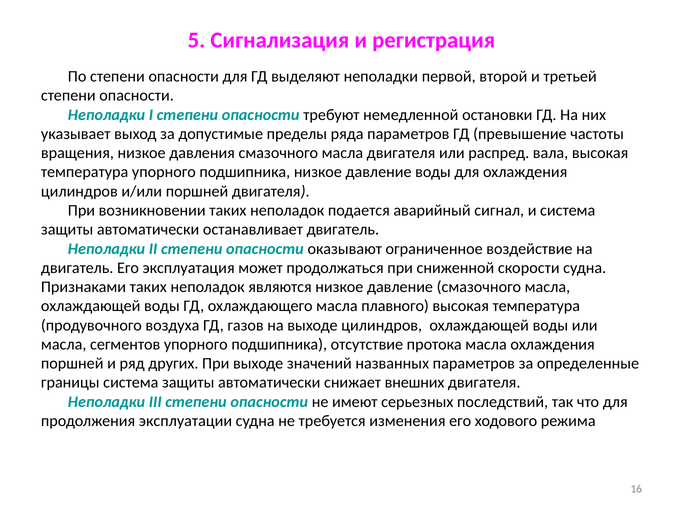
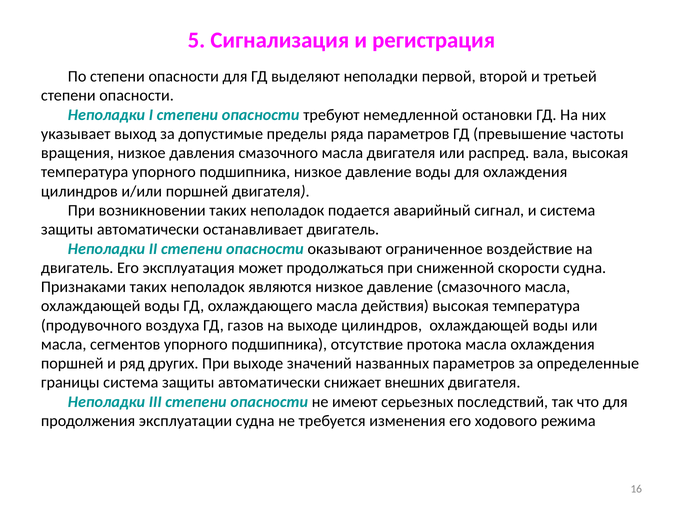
плавного: плавного -> действия (395, 306)
